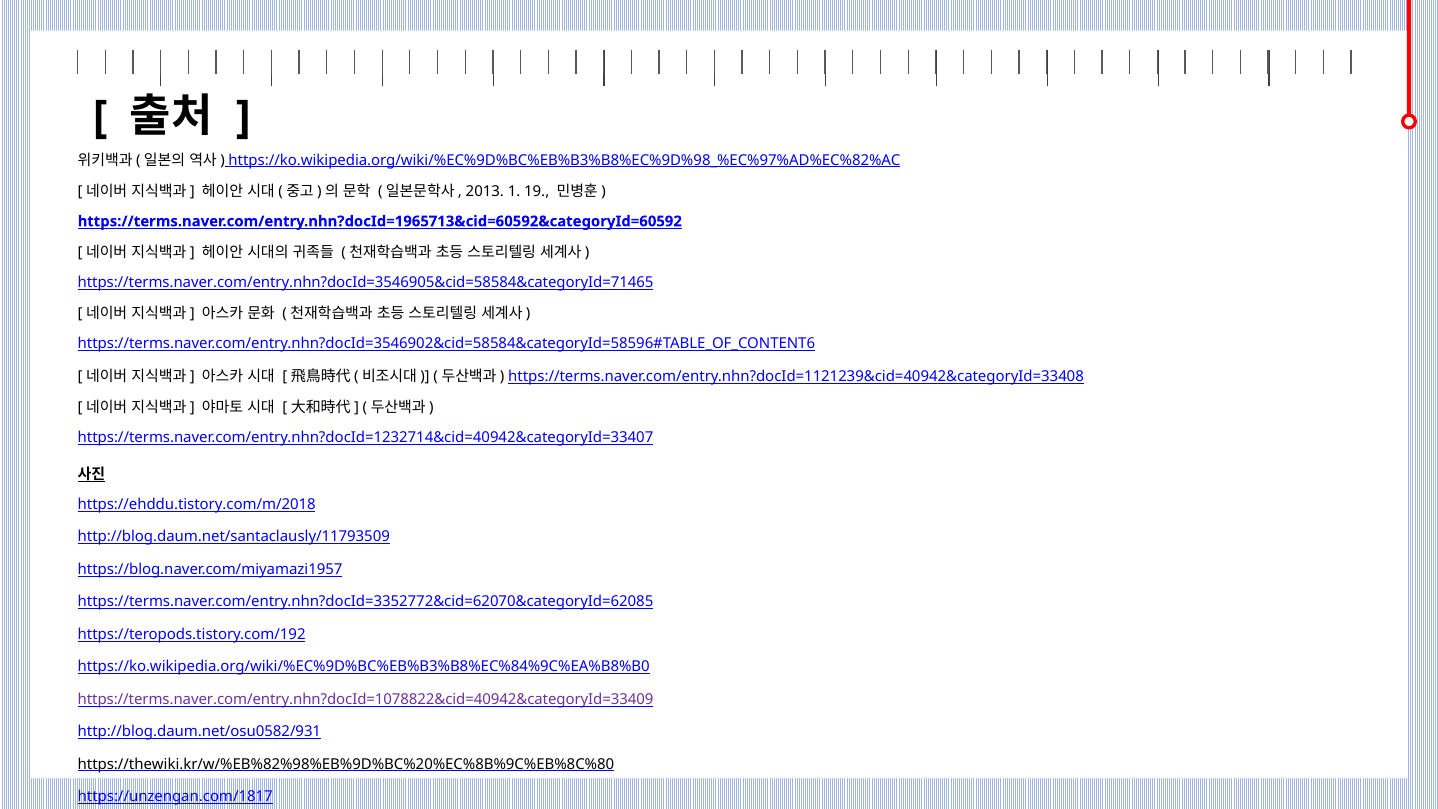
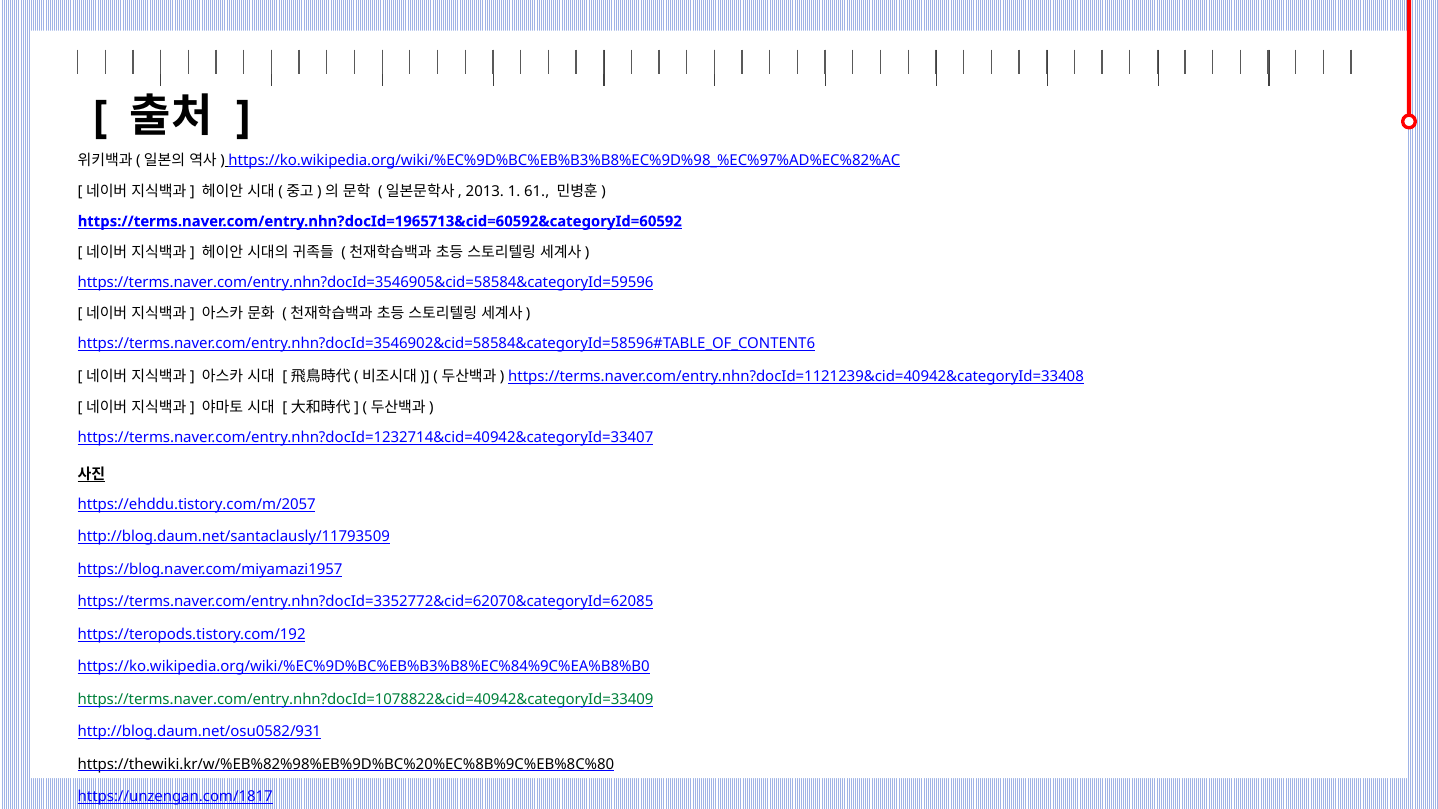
19: 19 -> 61 (537, 191)
https://terms.naver.com/entry.nhn?docId=3546905&cid=58584&categoryId=71465: https://terms.naver.com/entry.nhn?docId=3546905&cid=58584&categoryId=71465 -> https://terms.naver.com/entry.nhn?docId=3546905&cid=58584&categoryId=59596 (366, 283)
https://ehddu.tistory.com/m/2018: https://ehddu.tistory.com/m/2018 -> https://ehddu.tistory.com/m/2057 (197, 504)
https://terms.naver.com/entry.nhn?docId=1078822&cid=40942&categoryId=33409 colour: purple -> green (366, 699)
